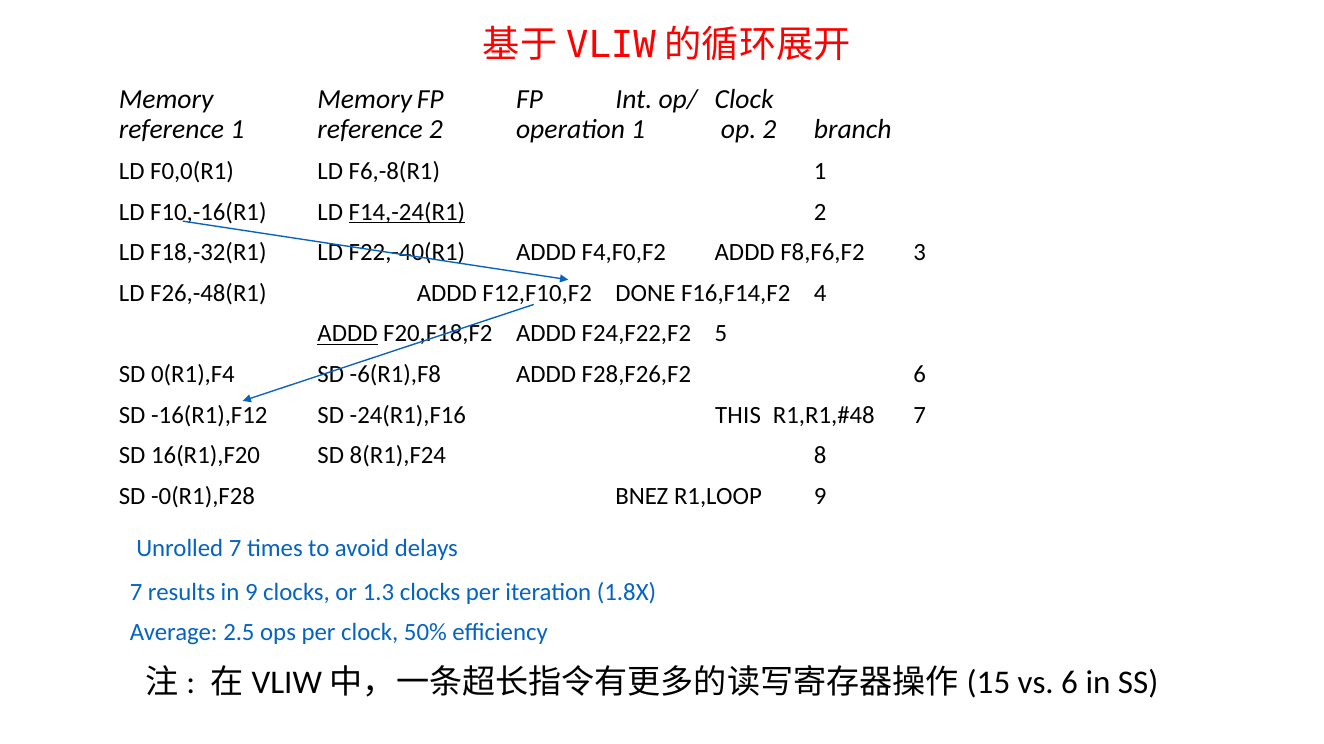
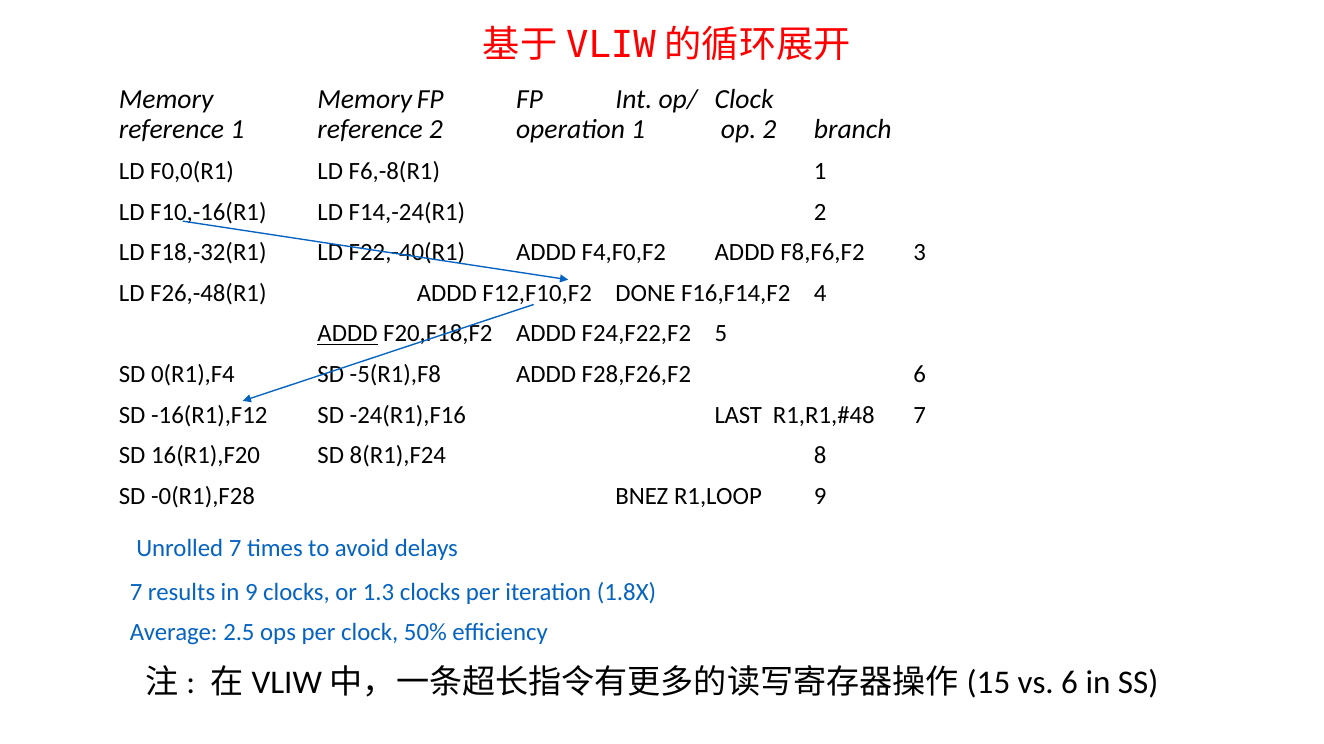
F14,-24(R1 underline: present -> none (407, 212)
-6(R1),F8: -6(R1),F8 -> -5(R1),F8 (395, 375)
THIS: THIS -> LAST (738, 415)
